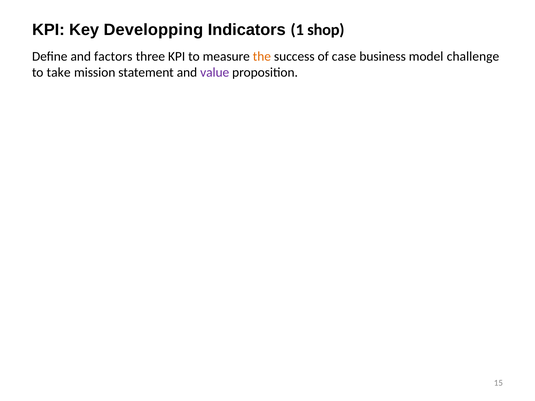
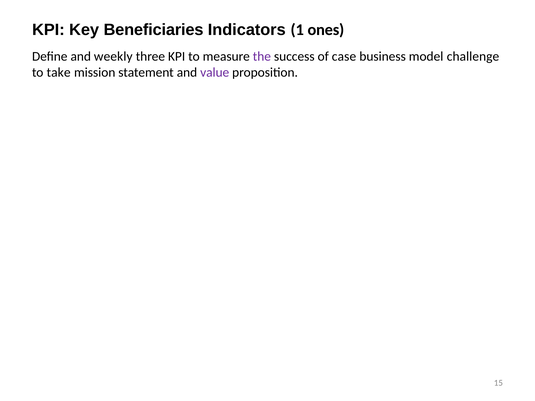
Developping: Developping -> Beneficiaries (154, 30)
shop: shop -> ones (326, 30)
factors: factors -> weekly (113, 56)
the colour: orange -> purple (262, 56)
